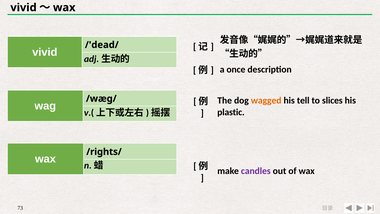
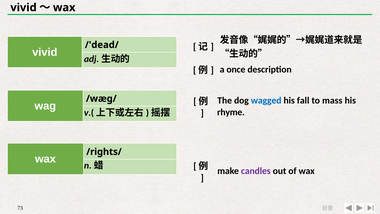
wagged colour: orange -> blue (266, 100)
tell: tell -> fall (303, 100)
slices: slices -> mass (332, 100)
plastic: plastic -> rhyme (231, 112)
